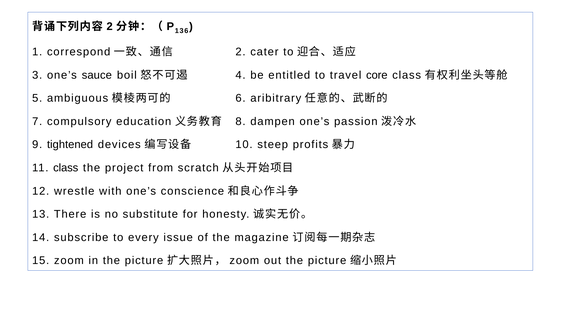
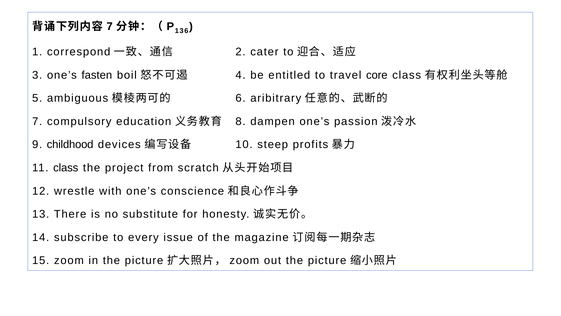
2: 2 -> 7 (110, 26)
sauce: sauce -> fasten (97, 75)
tightened: tightened -> childhood (70, 144)
